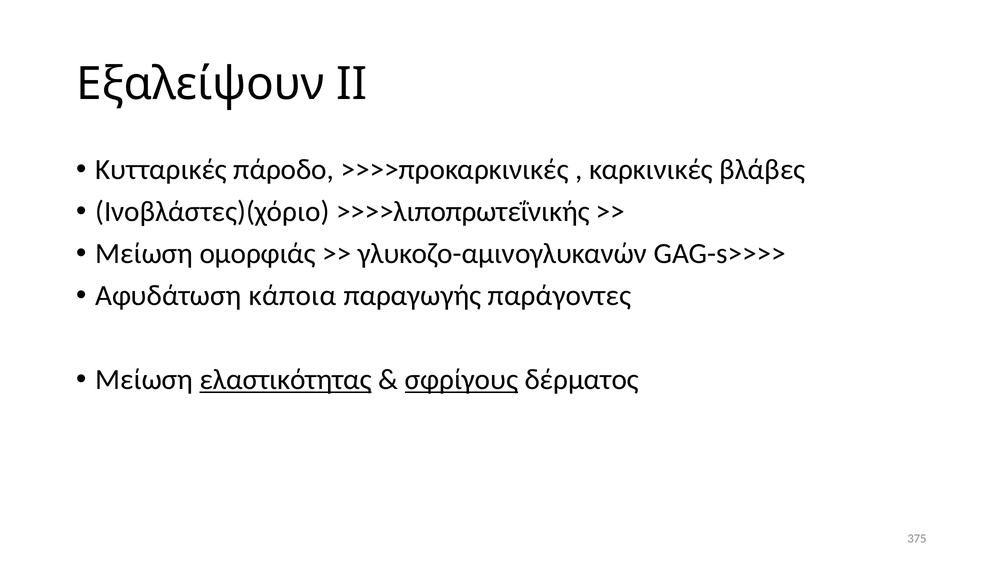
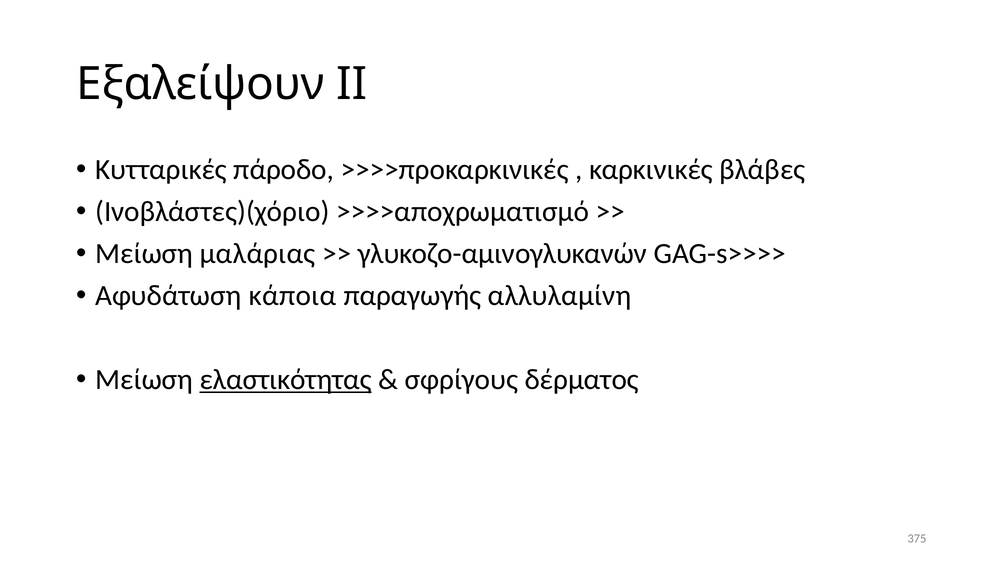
>>>>λιποπρωτεΐνικής: >>>>λιποπρωτεΐνικής -> >>>>αποχρωματισμό (463, 212)
ομορφιάς: ομορφιάς -> μαλάριας (258, 254)
παράγοντες: παράγοντες -> αλλυλαμίνη (560, 296)
σφρίγους underline: present -> none (461, 380)
